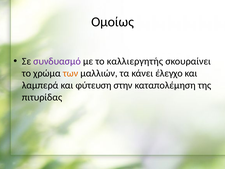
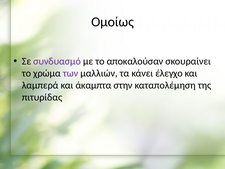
καλλιεργητής: καλλιεργητής -> αποκαλούσαν (135, 61)
των colour: orange -> purple (71, 73)
φύτευση: φύτευση -> άκαμπτα (93, 85)
